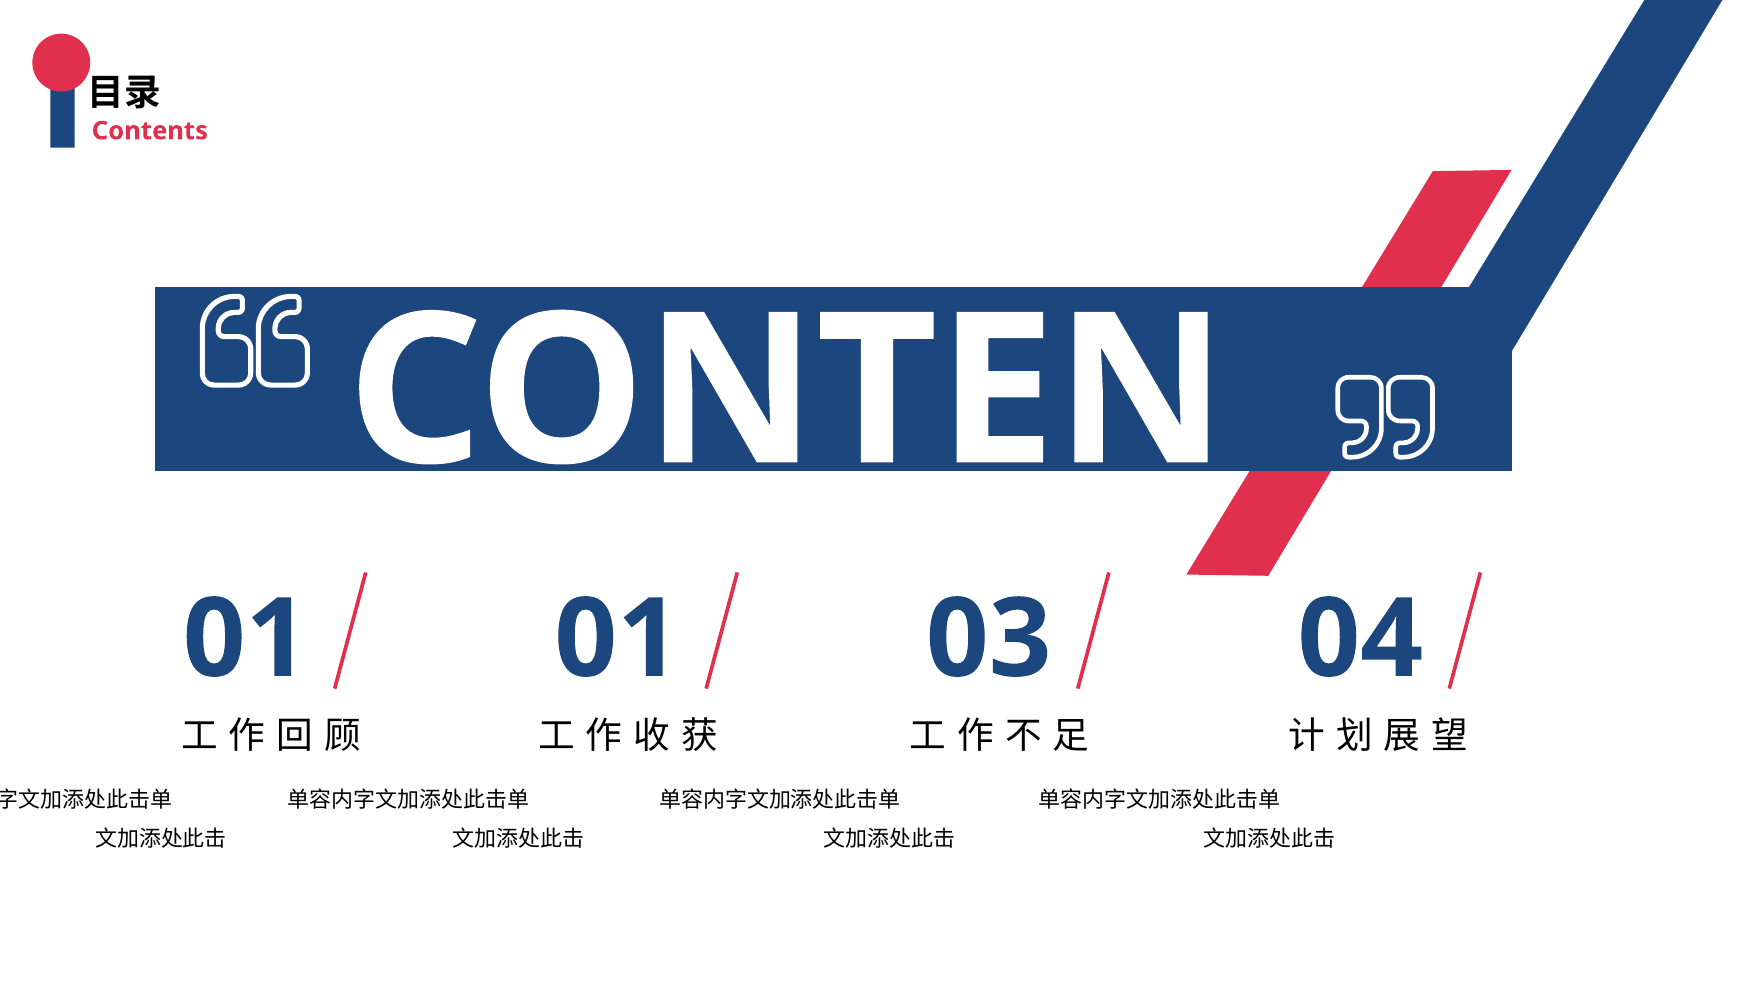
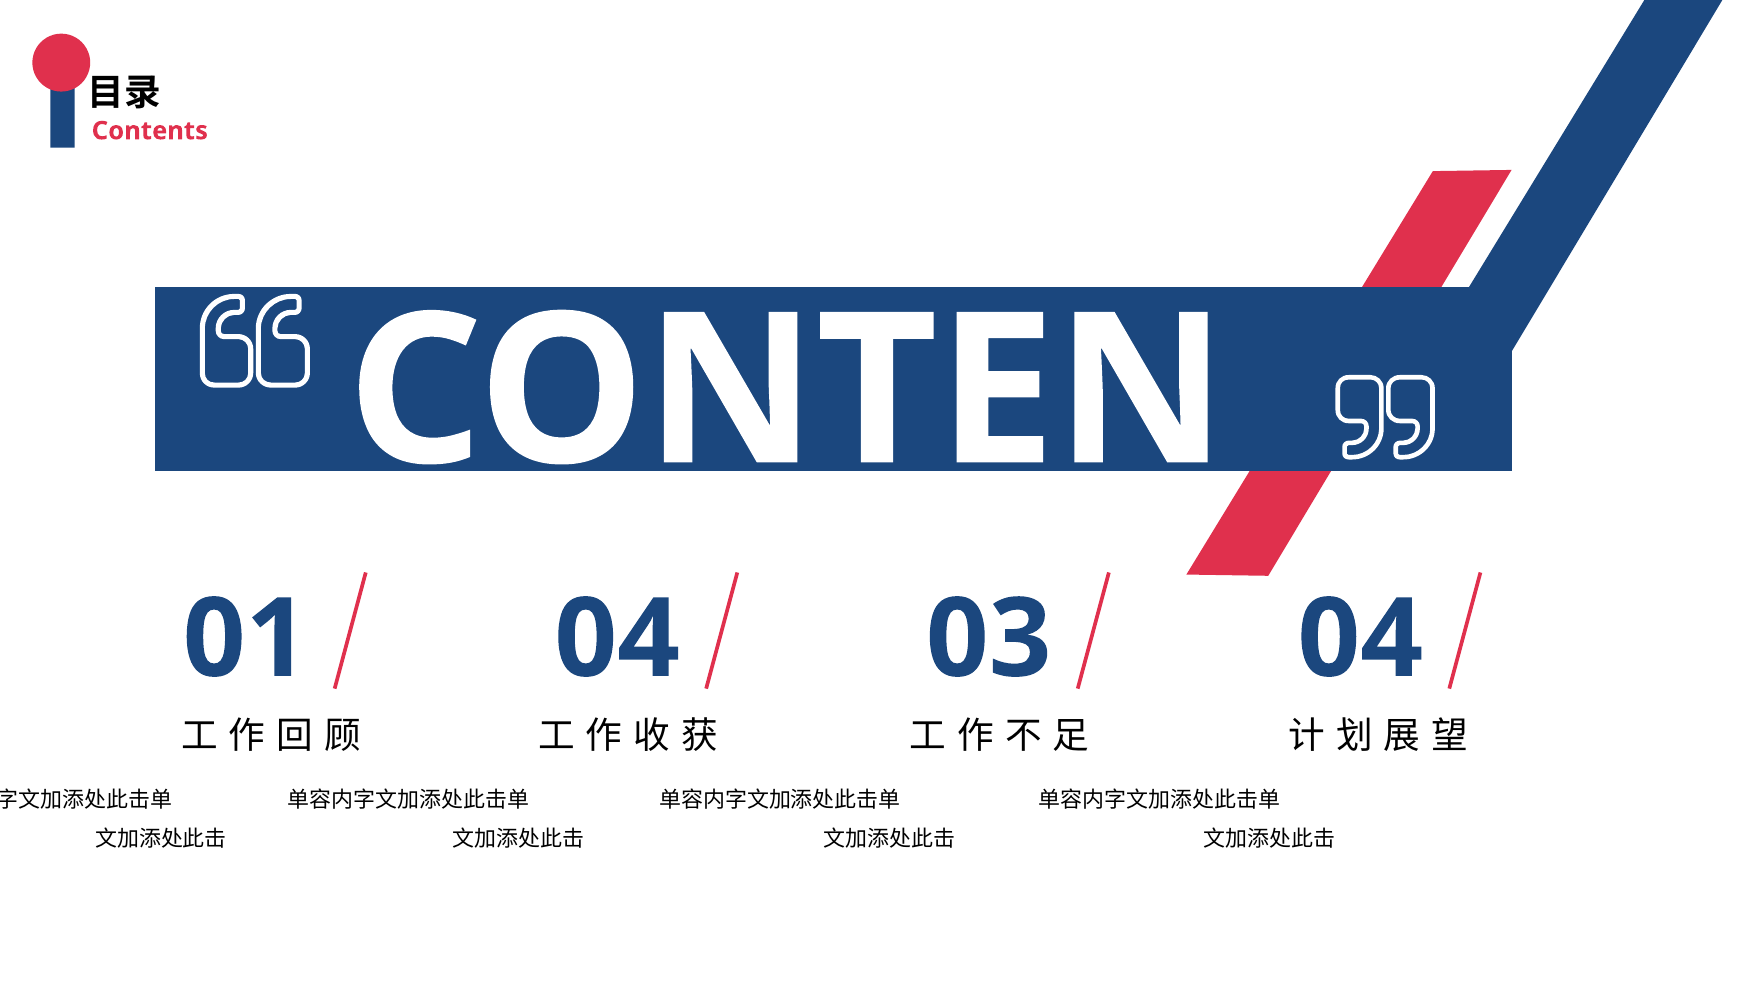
01 01: 01 -> 04 (617, 639)
